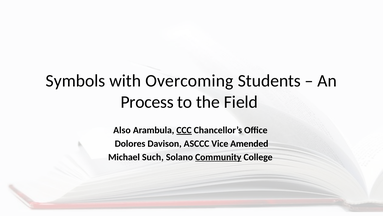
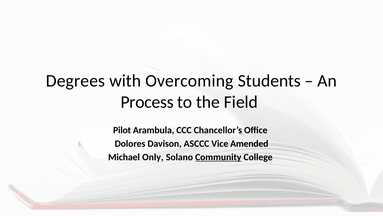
Symbols: Symbols -> Degrees (75, 81)
Also: Also -> Pilot (122, 130)
CCC underline: present -> none (184, 130)
Such: Such -> Only (153, 157)
